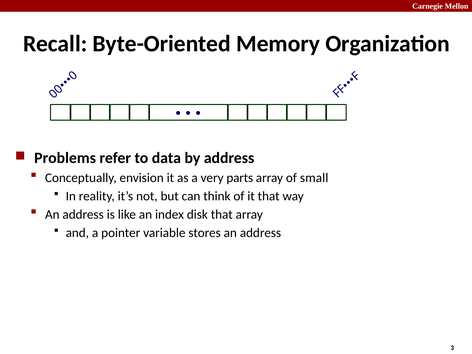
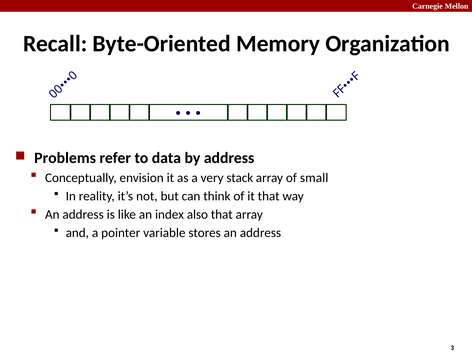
parts: parts -> stack (240, 178)
disk: disk -> also (197, 214)
